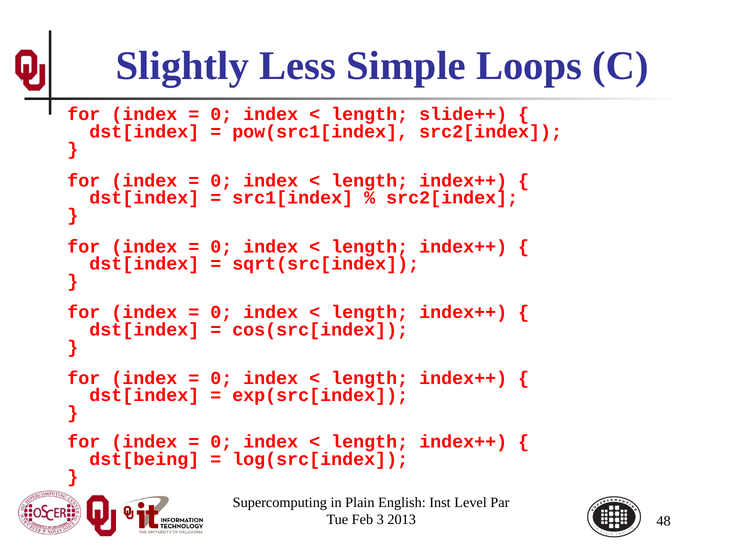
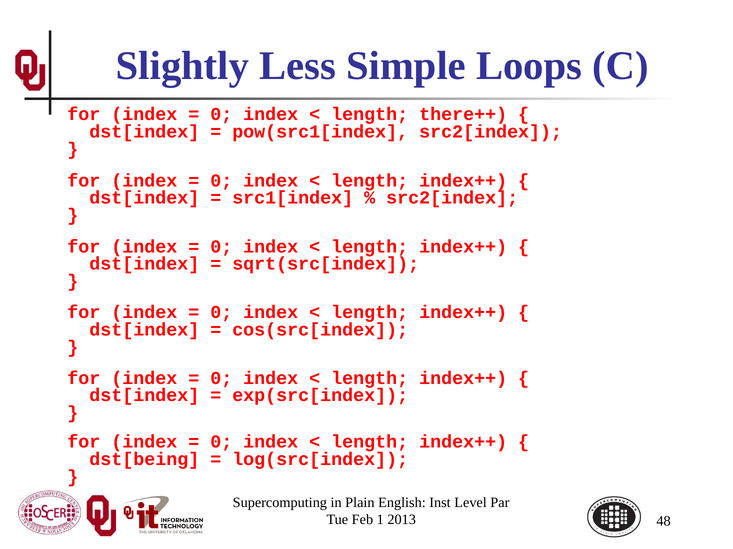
slide++: slide++ -> there++ (463, 114)
3: 3 -> 1 (380, 520)
